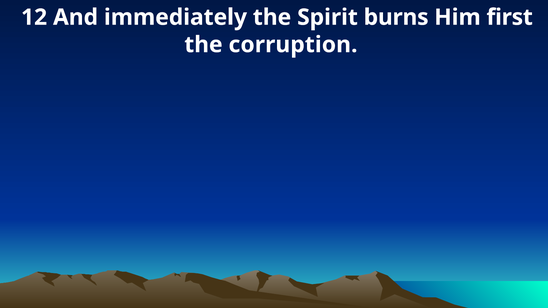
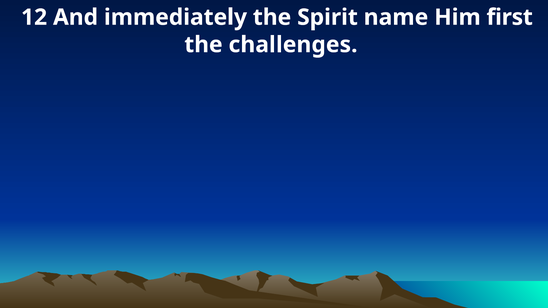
burns: burns -> name (396, 17)
corruption: corruption -> challenges (293, 45)
